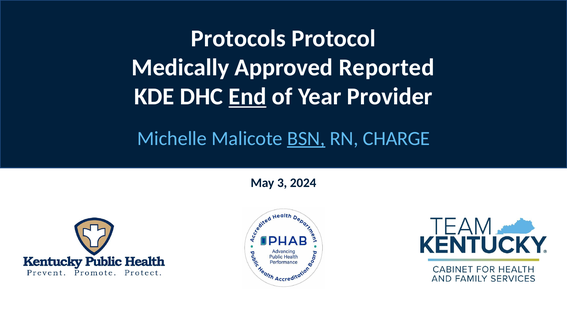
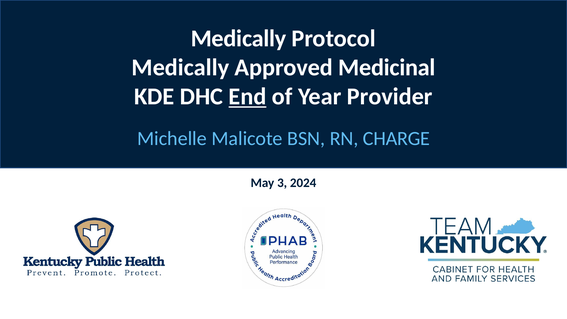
Protocols: Protocols -> Medically (239, 38)
Reported: Reported -> Medicinal (387, 67)
BSN underline: present -> none (306, 138)
